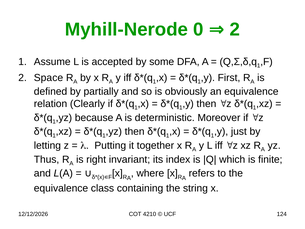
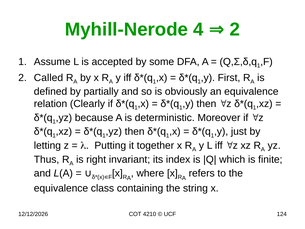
0: 0 -> 4 (198, 30)
Space: Space -> Called (48, 78)
